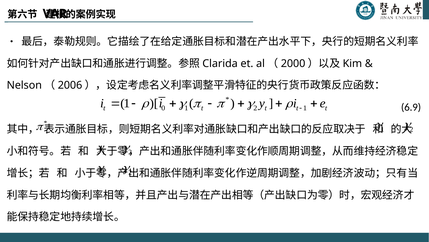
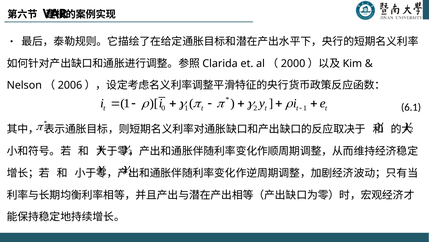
6.9: 6.9 -> 6.1 (411, 107)
